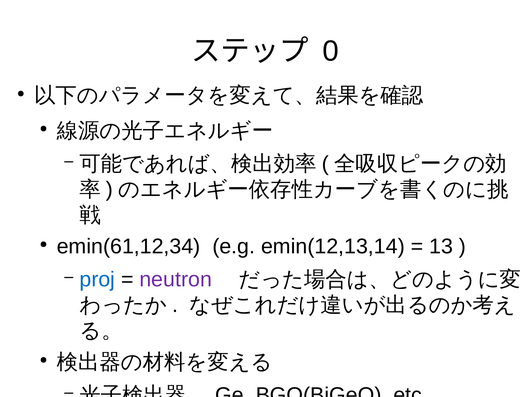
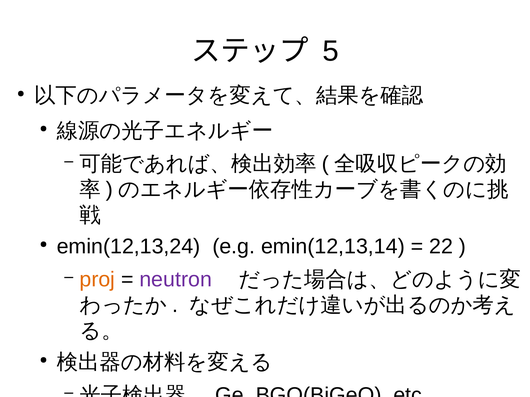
0: 0 -> 5 (331, 51)
emin(61,12,34: emin(61,12,34 -> emin(12,13,24 (129, 247)
13: 13 -> 22 (441, 247)
proj colour: blue -> orange (97, 280)
